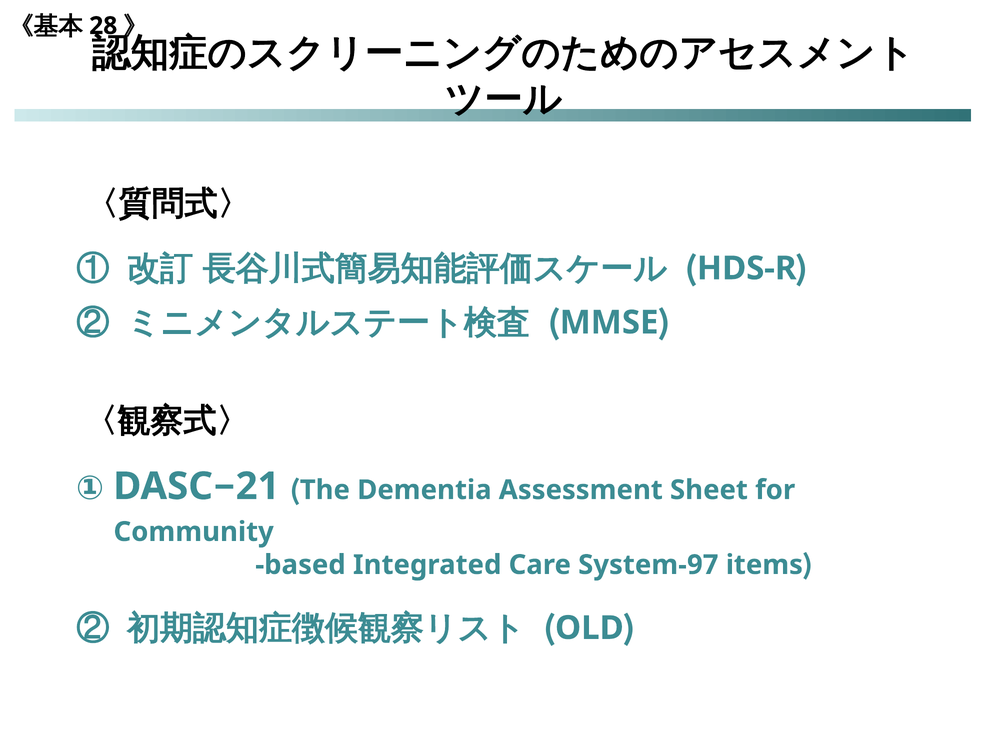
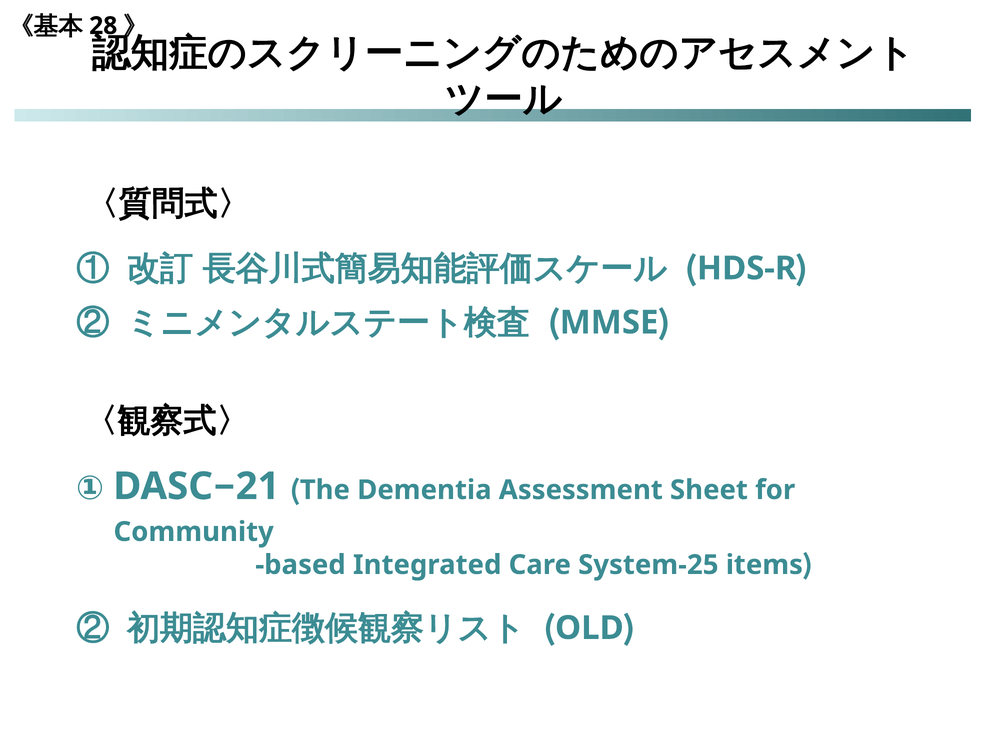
System-97: System-97 -> System-25 (648, 564)
